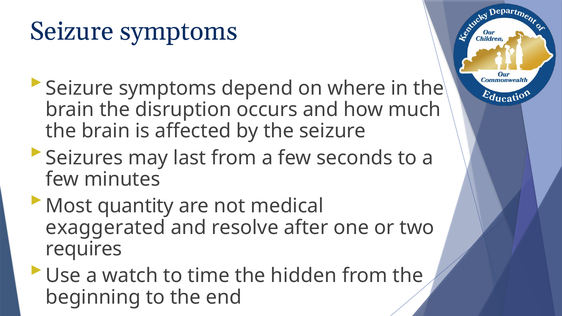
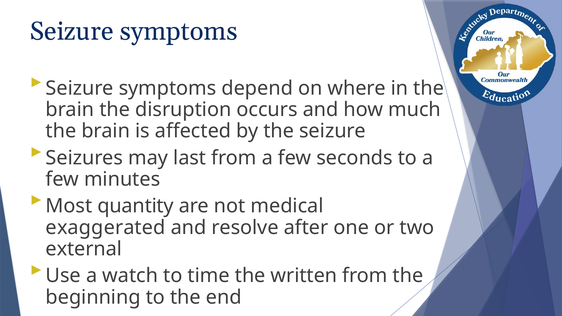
requires: requires -> external (84, 249)
hidden: hidden -> written (304, 276)
